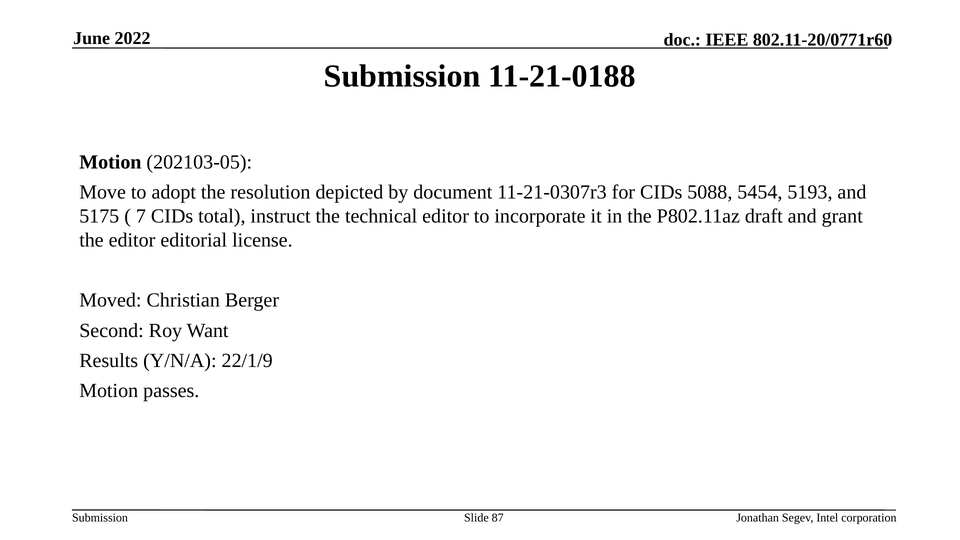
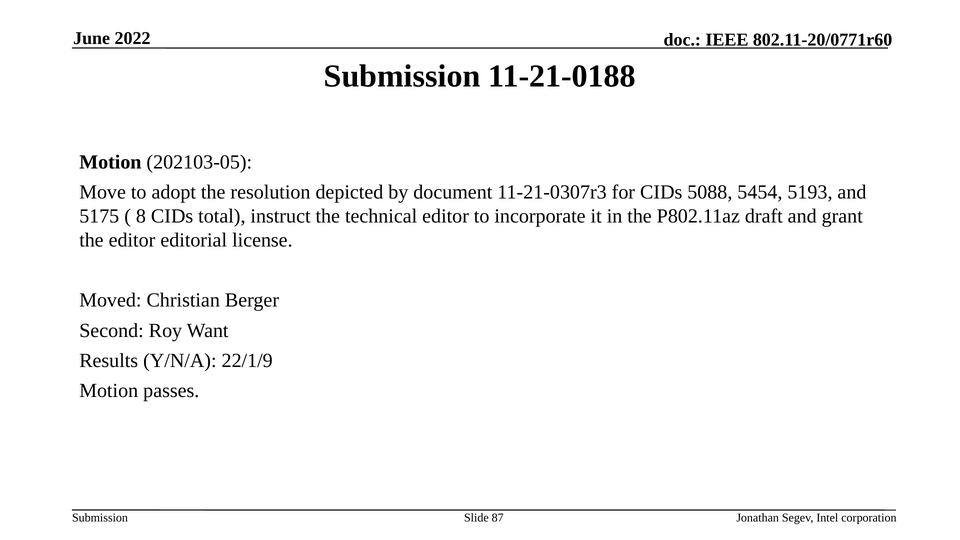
7: 7 -> 8 (141, 216)
